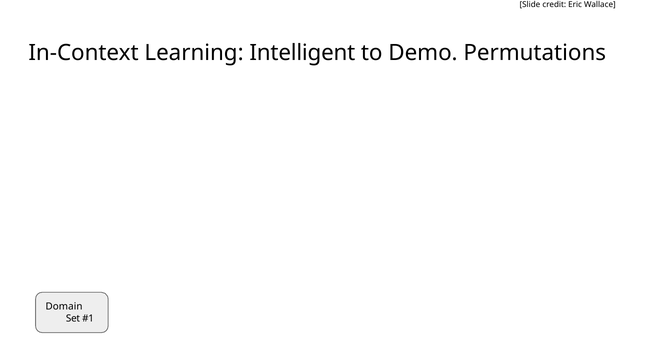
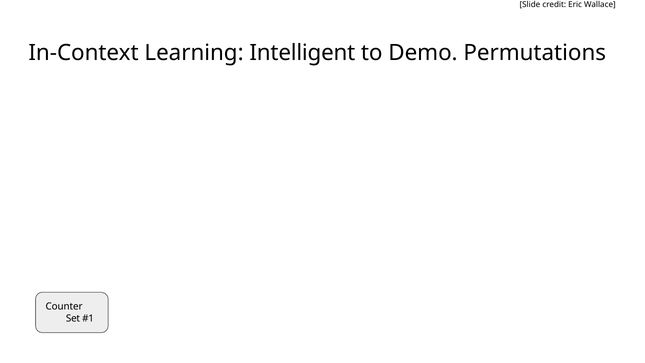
Domain: Domain -> Counter (64, 306)
